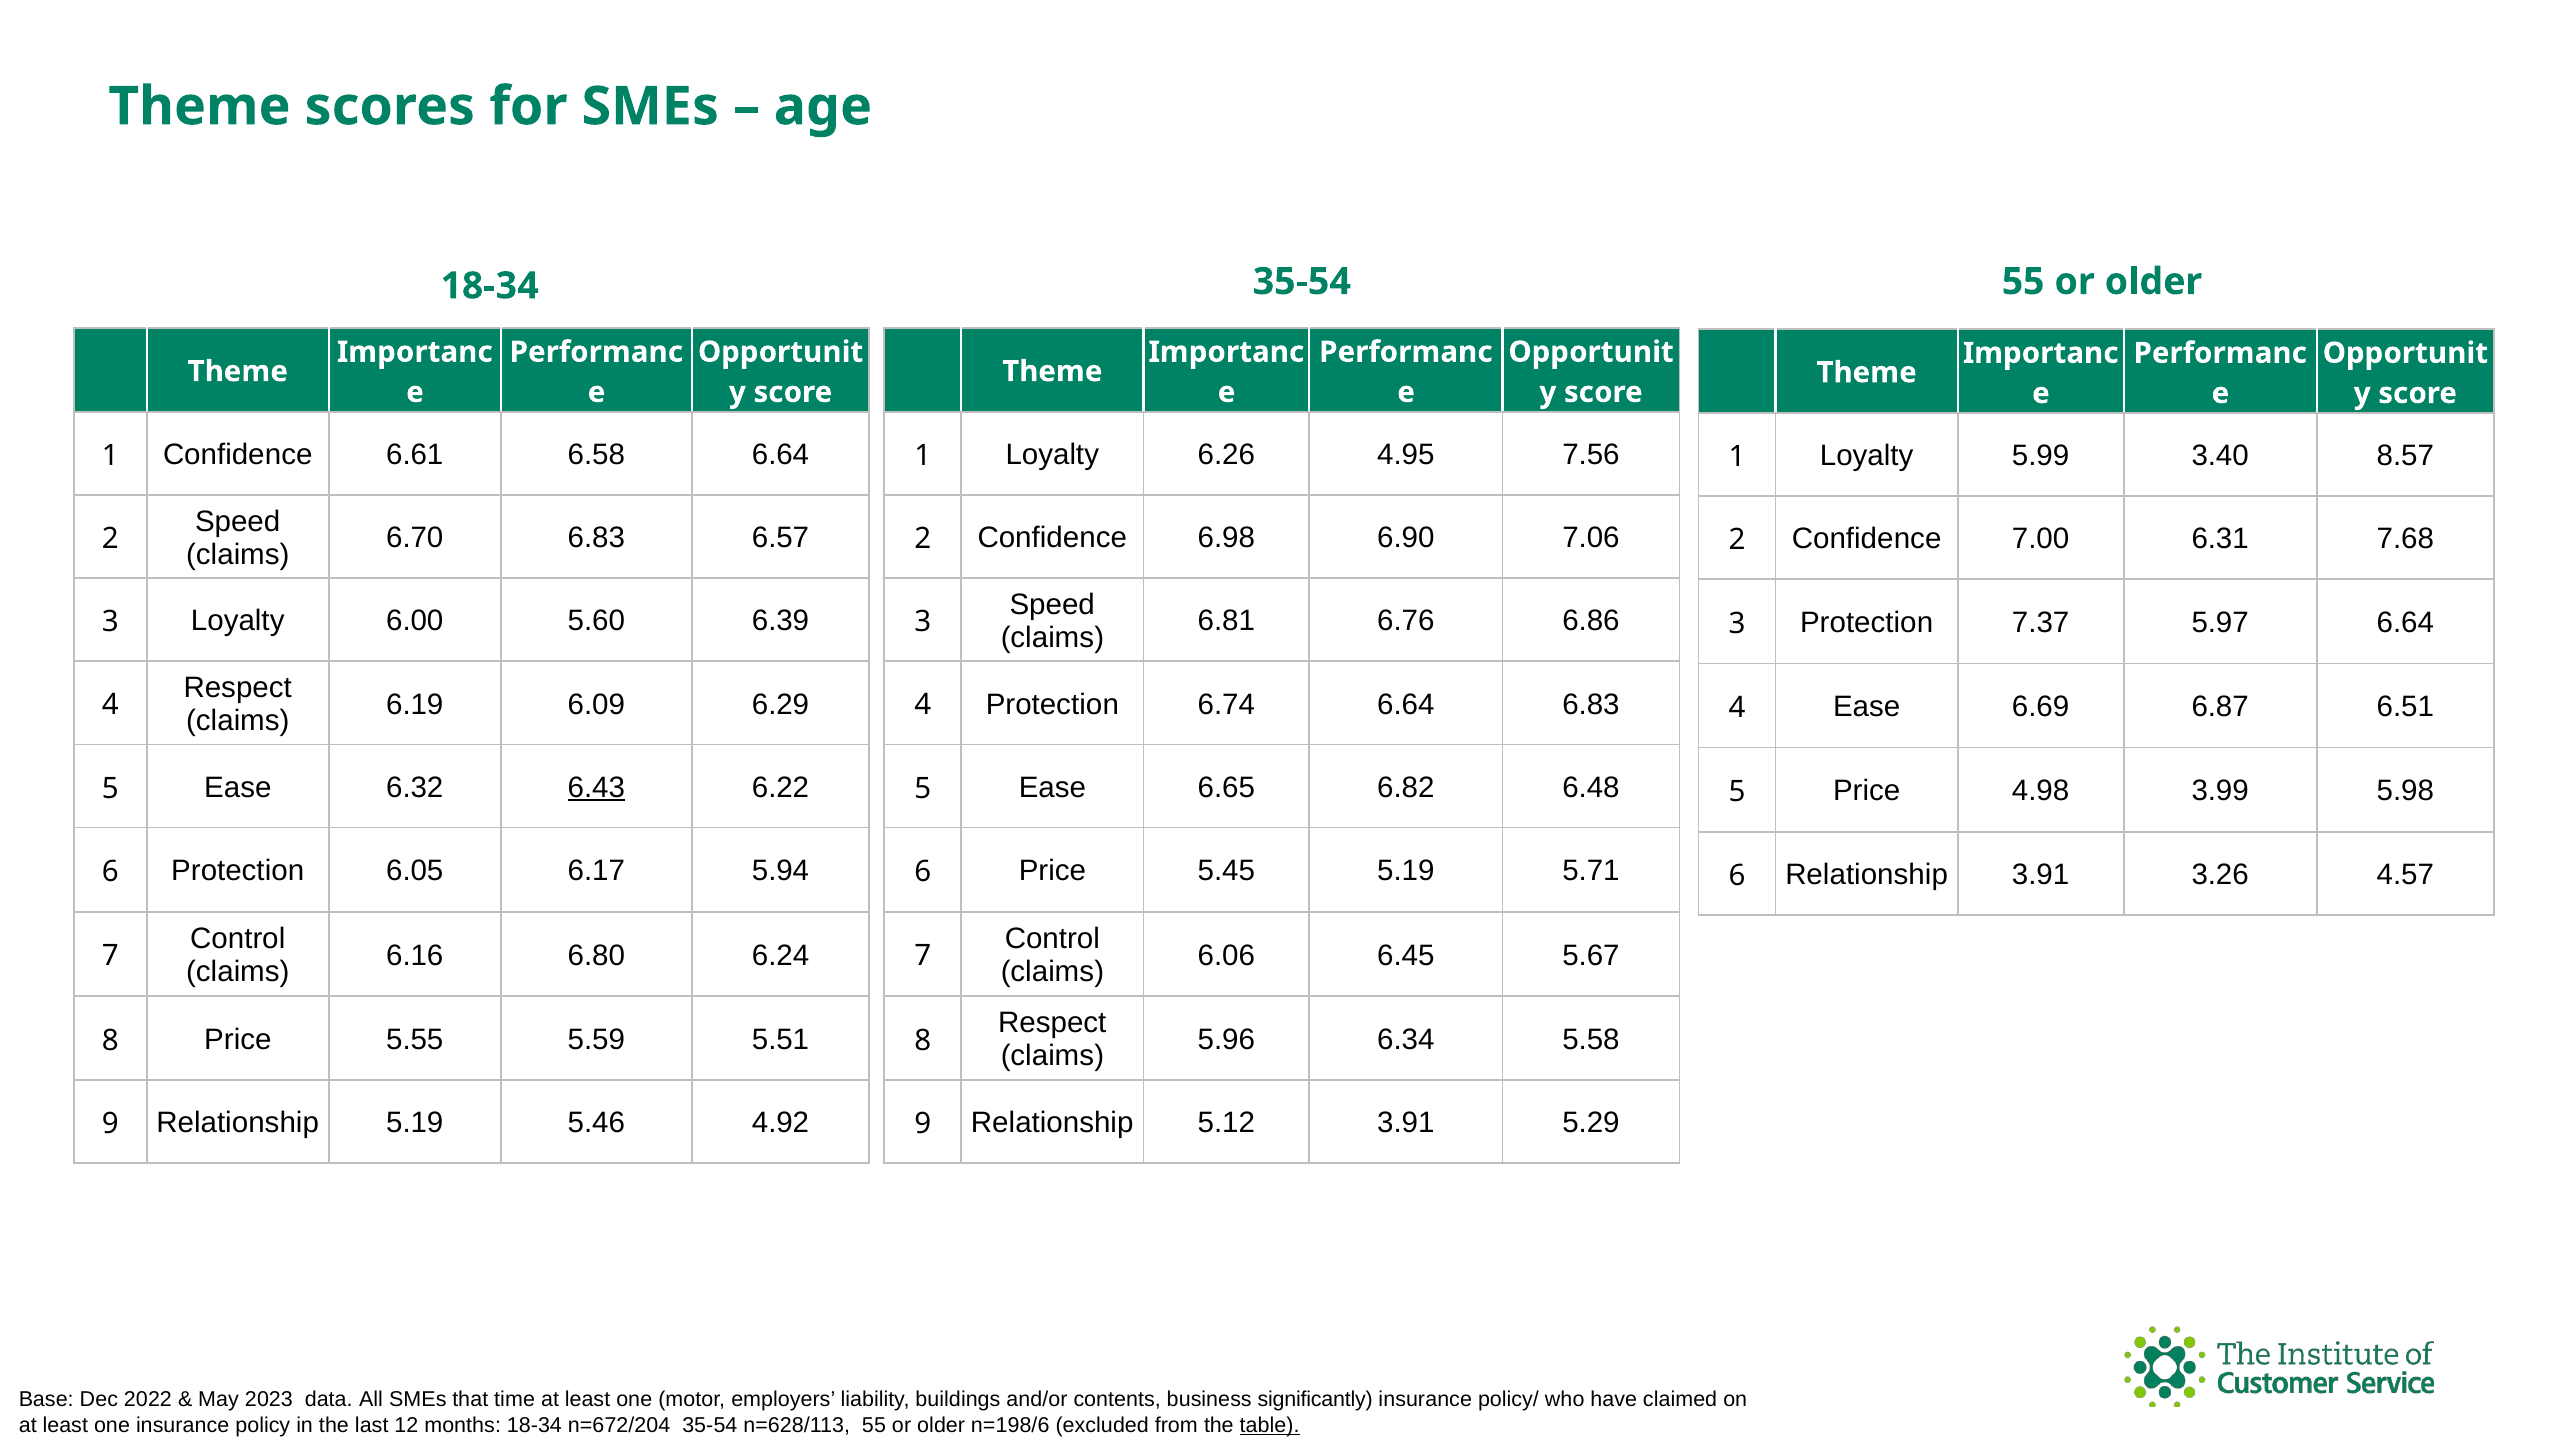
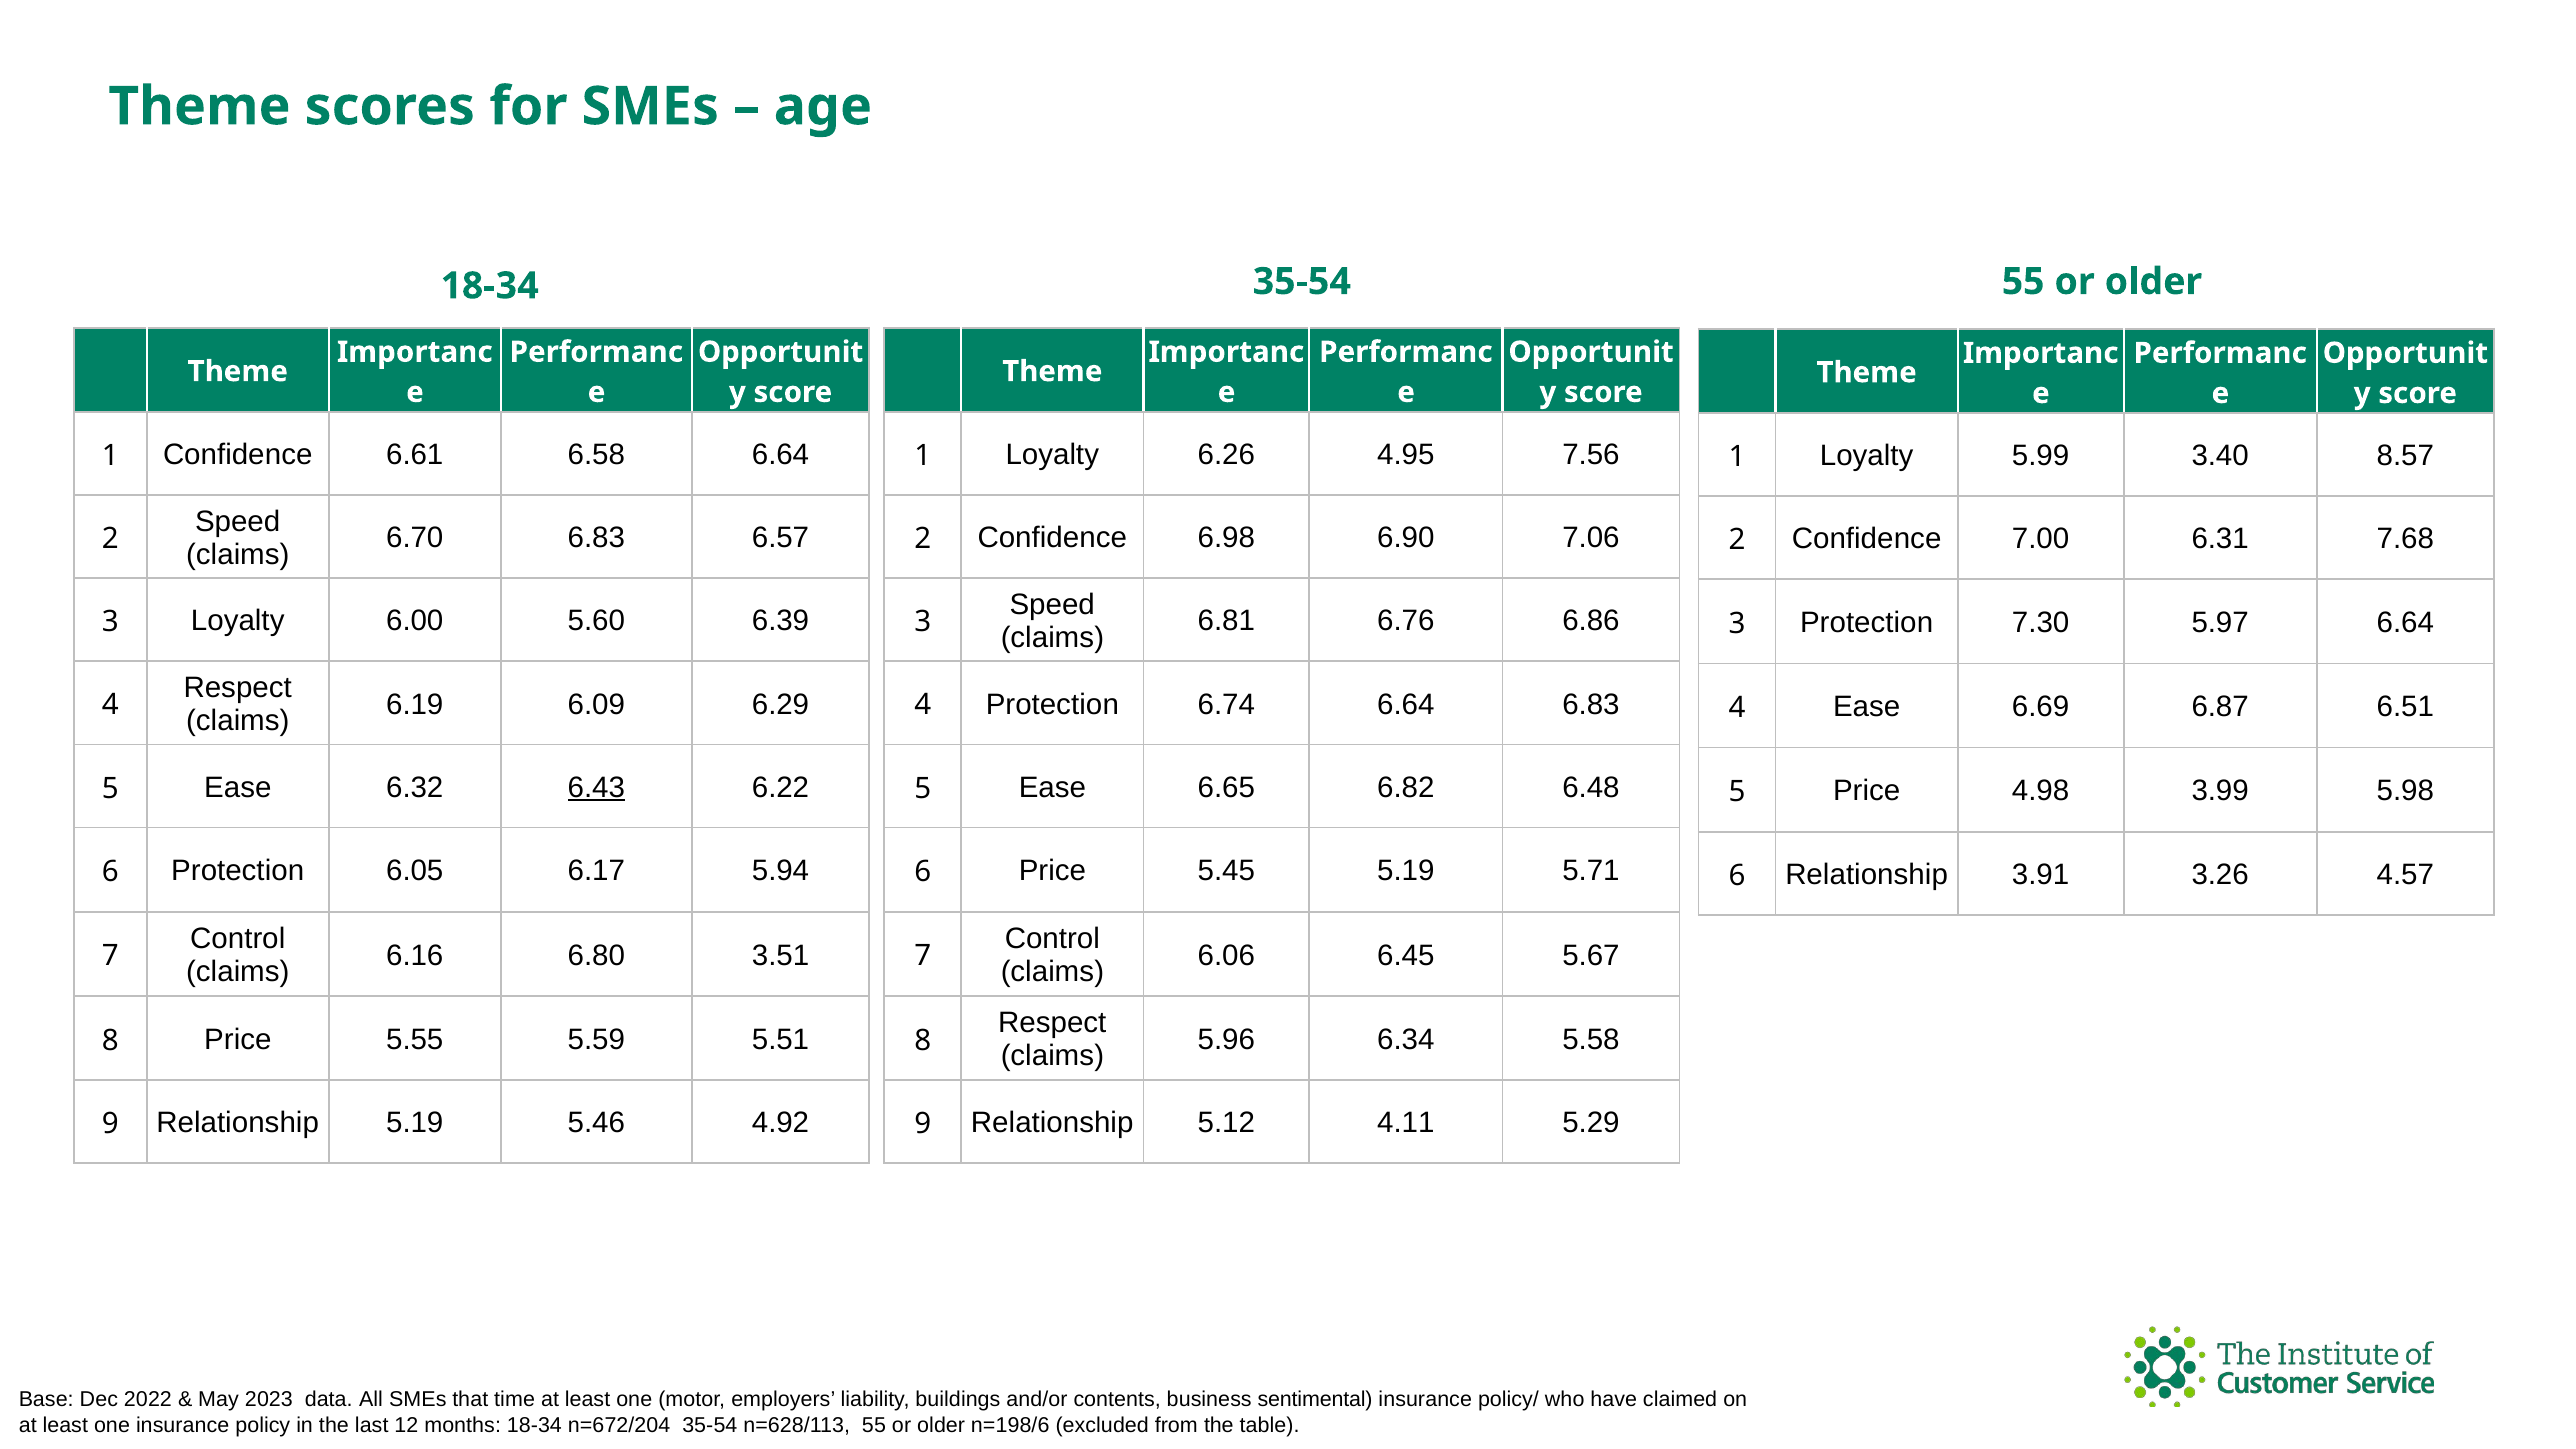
7.37: 7.37 -> 7.30 (2041, 623)
6.24: 6.24 -> 3.51 (781, 955)
5.12 3.91: 3.91 -> 4.11 (1406, 1123)
significantly: significantly -> sentimental (1315, 1399)
table underline: present -> none (1270, 1425)
